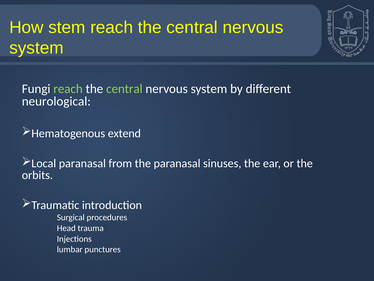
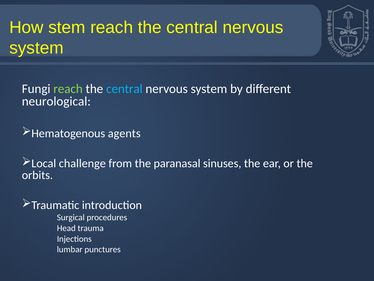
central colour: light green -> light blue (124, 89)
extend: extend -> agents (124, 133)
Local paranasal: paranasal -> challenge (82, 163)
